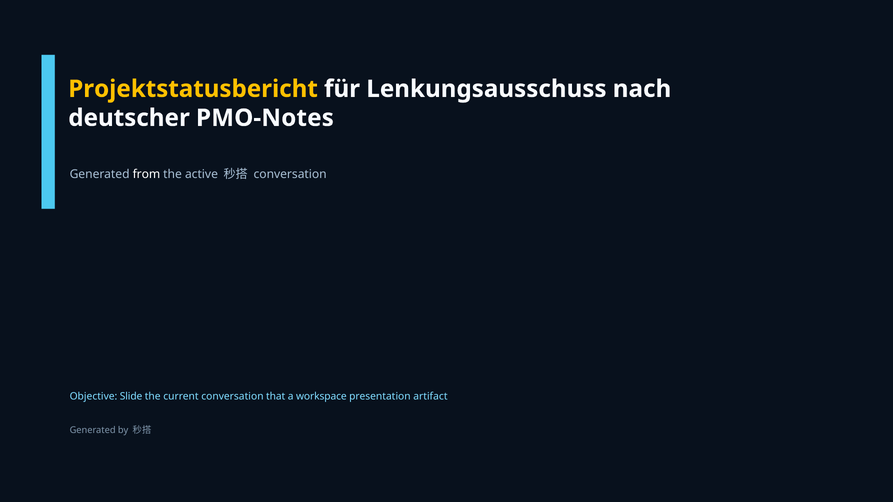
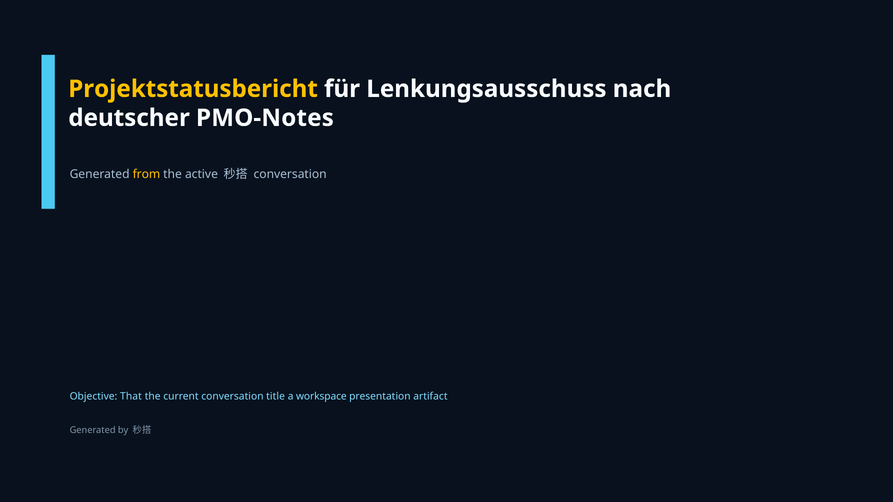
from colour: white -> yellow (146, 174)
Slide: Slide -> That (131, 397)
that: that -> title (276, 397)
